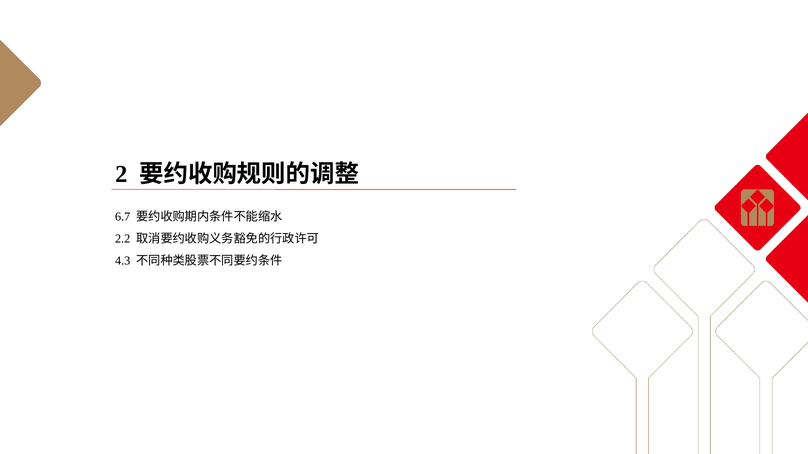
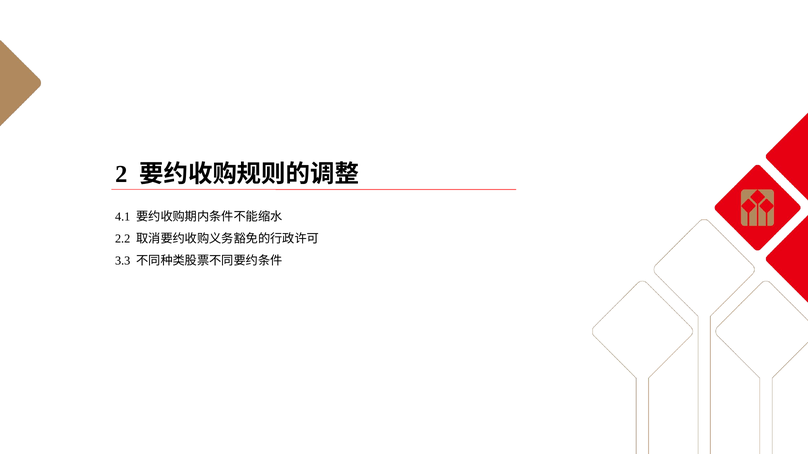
6.7: 6.7 -> 4.1 (123, 217)
4.3: 4.3 -> 3.3 (123, 261)
